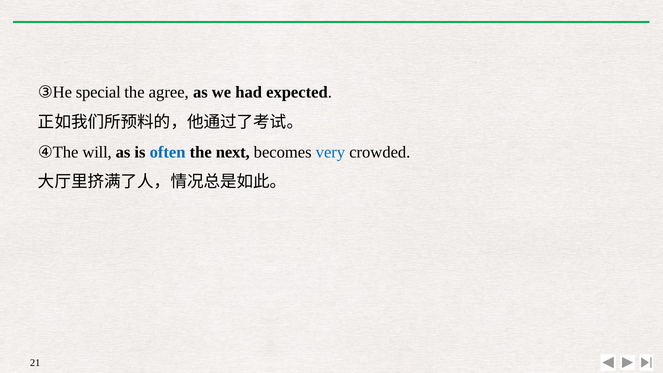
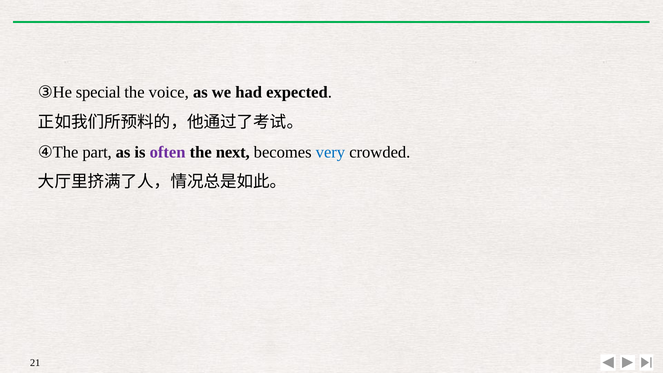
agree: agree -> voice (169, 92)
will: will -> part (97, 152)
often colour: blue -> purple (168, 152)
